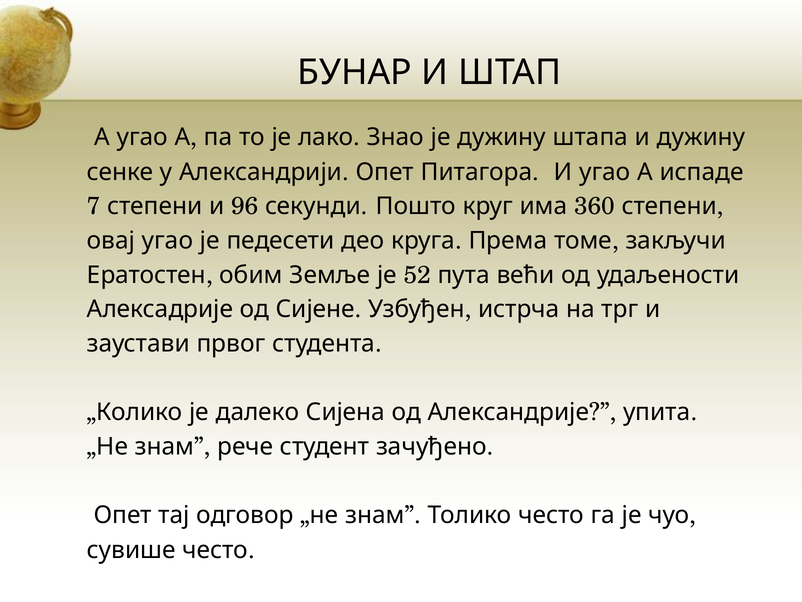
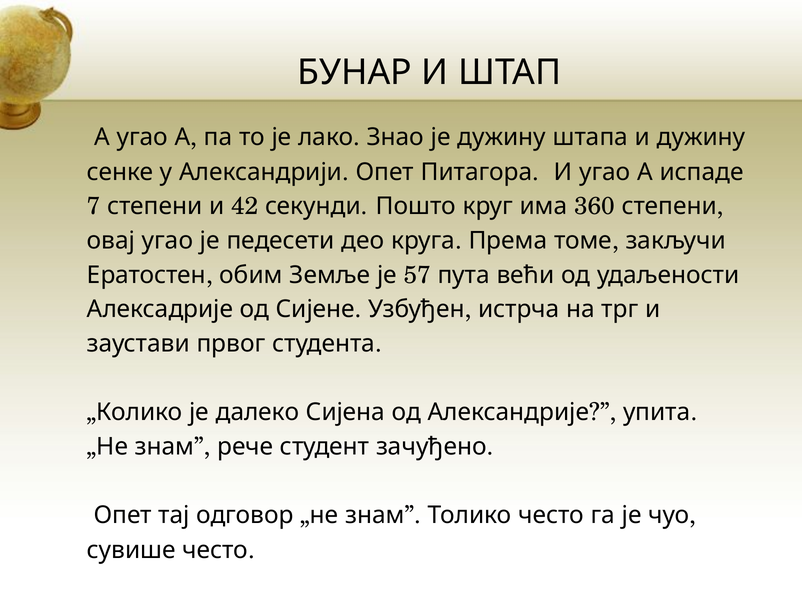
96: 96 -> 42 (245, 206)
52: 52 -> 57 (417, 275)
